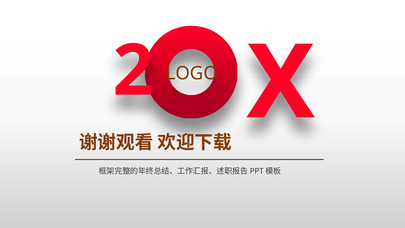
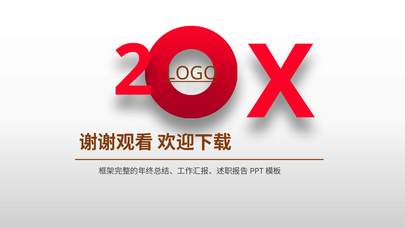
LOGO underline: none -> present (192, 73)
